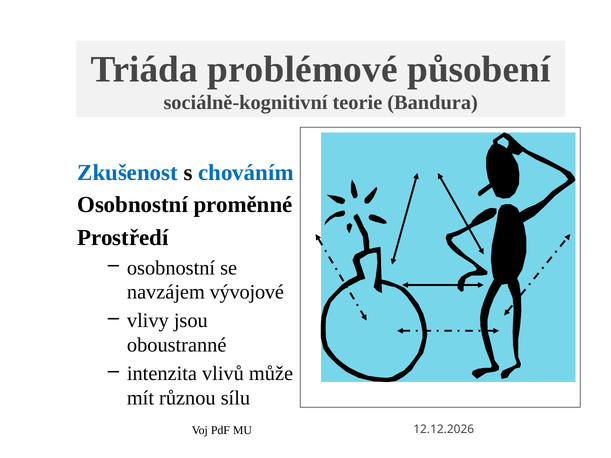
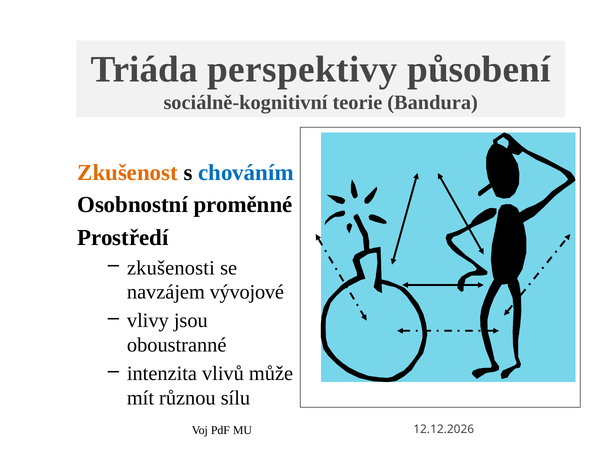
problémové: problémové -> perspektivy (302, 69)
Zkušenost colour: blue -> orange (128, 173)
osobnostní: osobnostní -> zkušenosti (171, 268)
